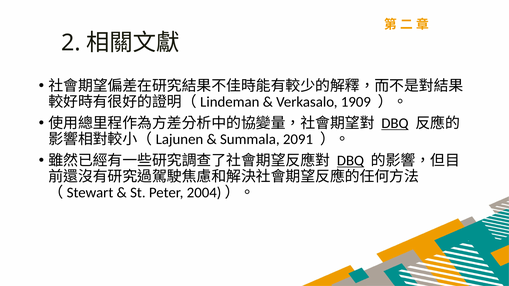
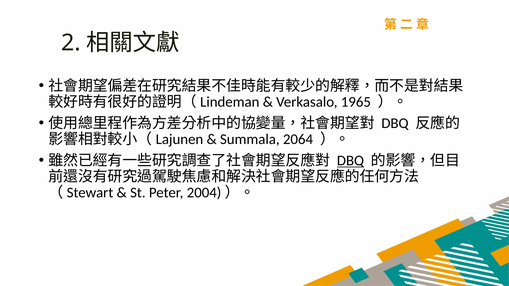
1909: 1909 -> 1965 (356, 102)
DBQ underline: present -> none (395, 123)
2091: 2091 -> 2064 (298, 139)
